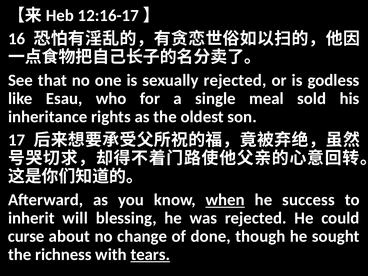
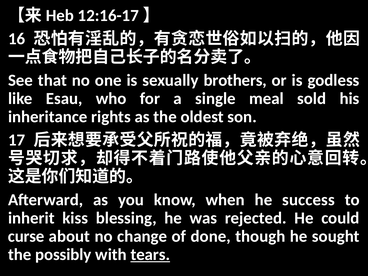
sexually rejected: rejected -> brothers (235, 80)
when underline: present -> none (225, 200)
will: will -> kiss (75, 218)
richness: richness -> possibly (63, 255)
